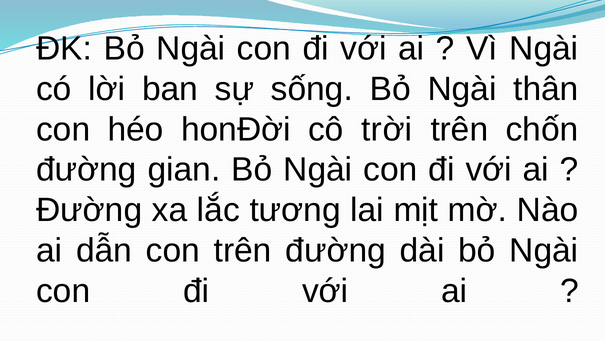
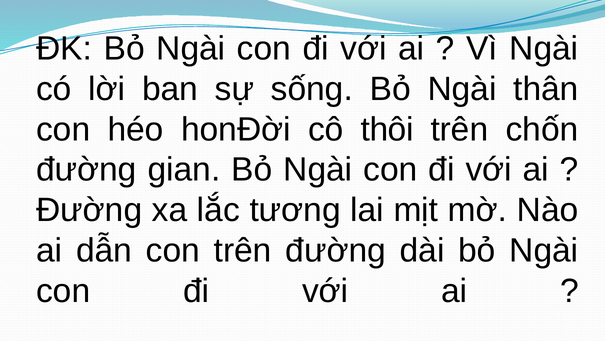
trời: trời -> thôi (387, 129)
